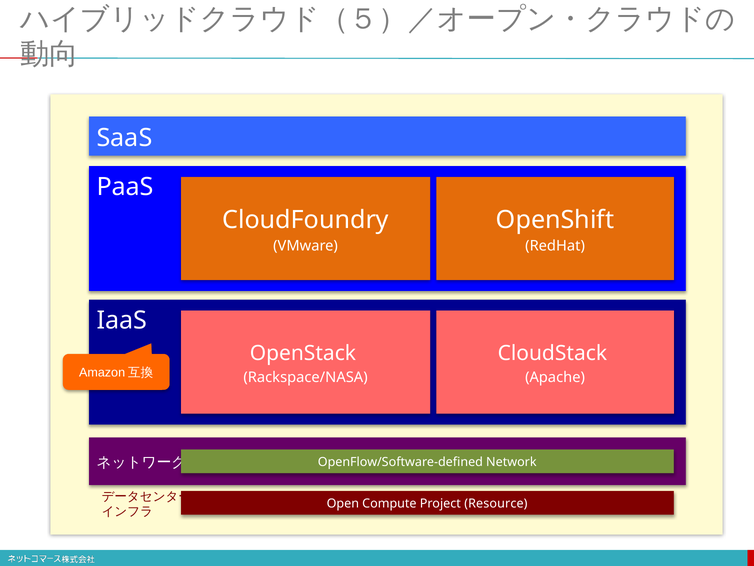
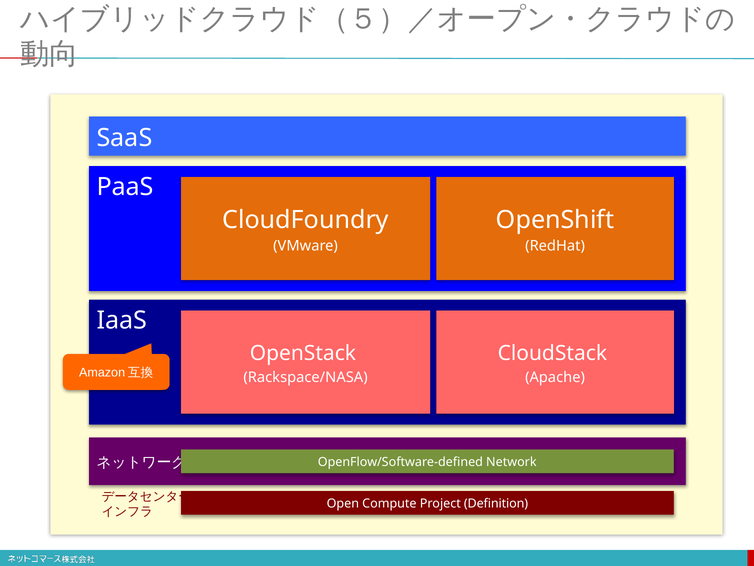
Resource: Resource -> Definition (496, 503)
